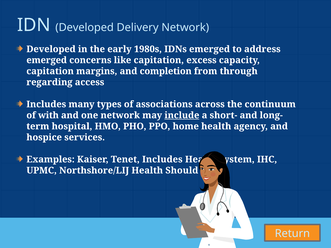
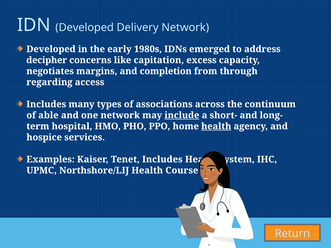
emerged: emerged -> decipher (47, 60)
capitation: capitation -> negotiates (50, 71)
with: with -> able (48, 115)
health underline: none -> present (216, 126)
Should: Should -> Course (182, 171)
